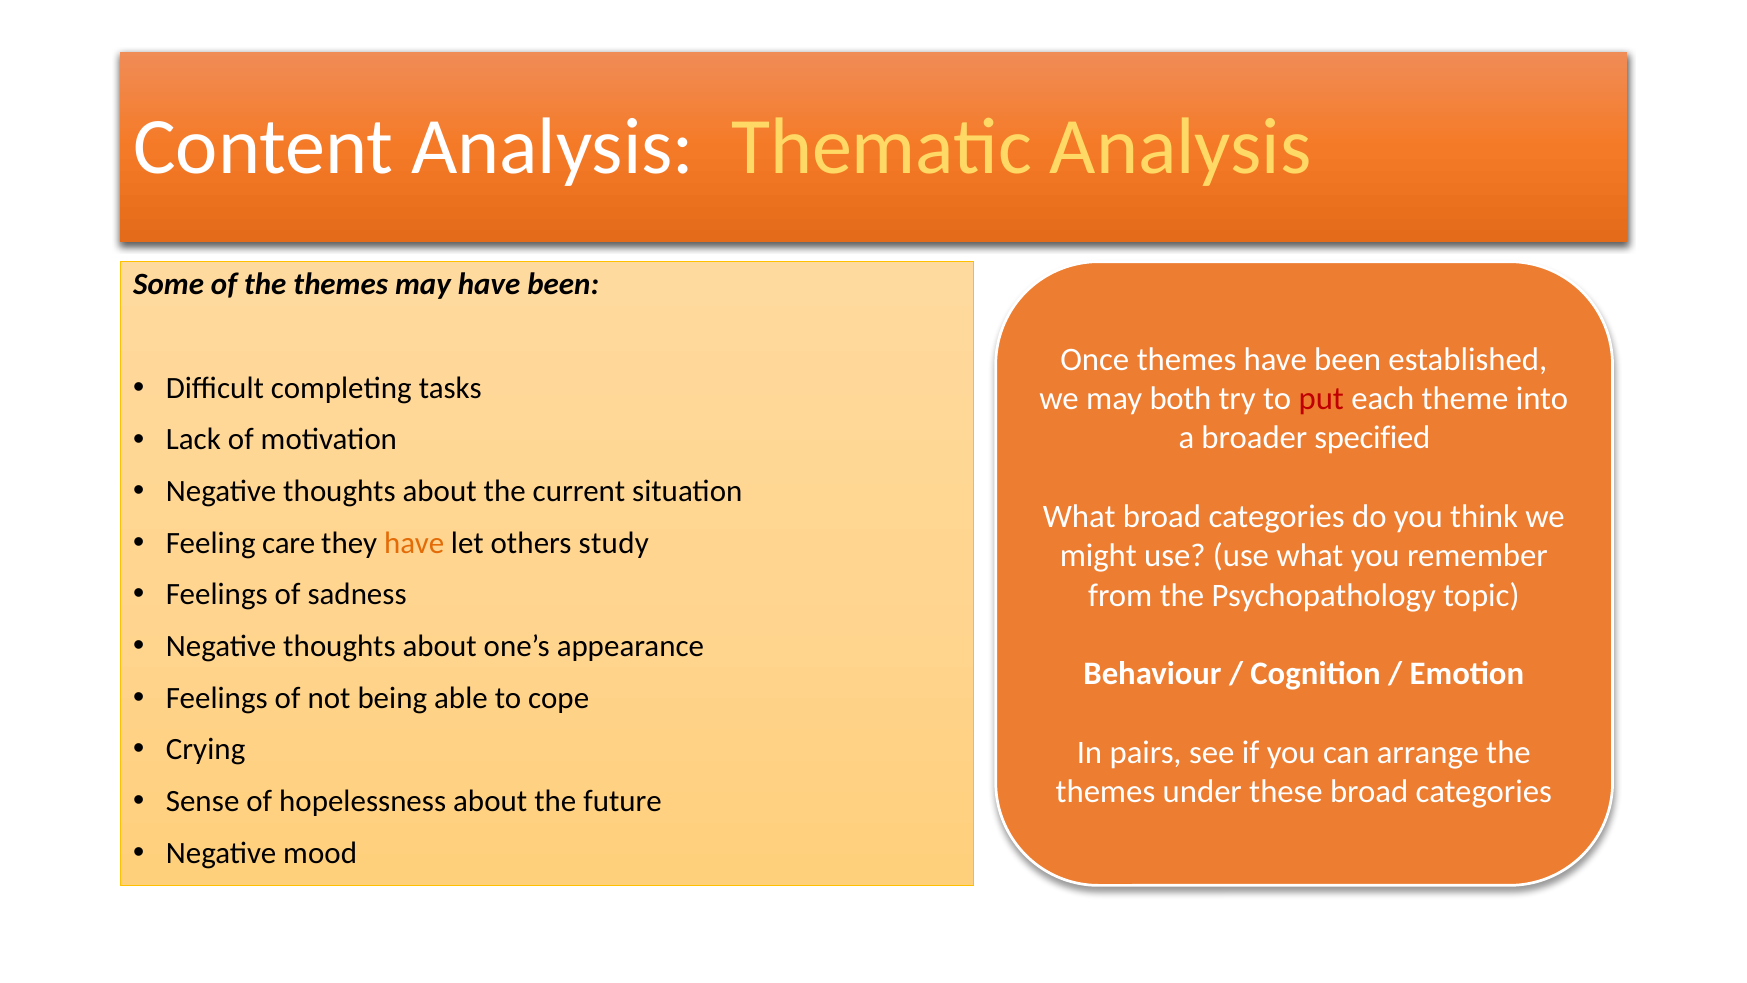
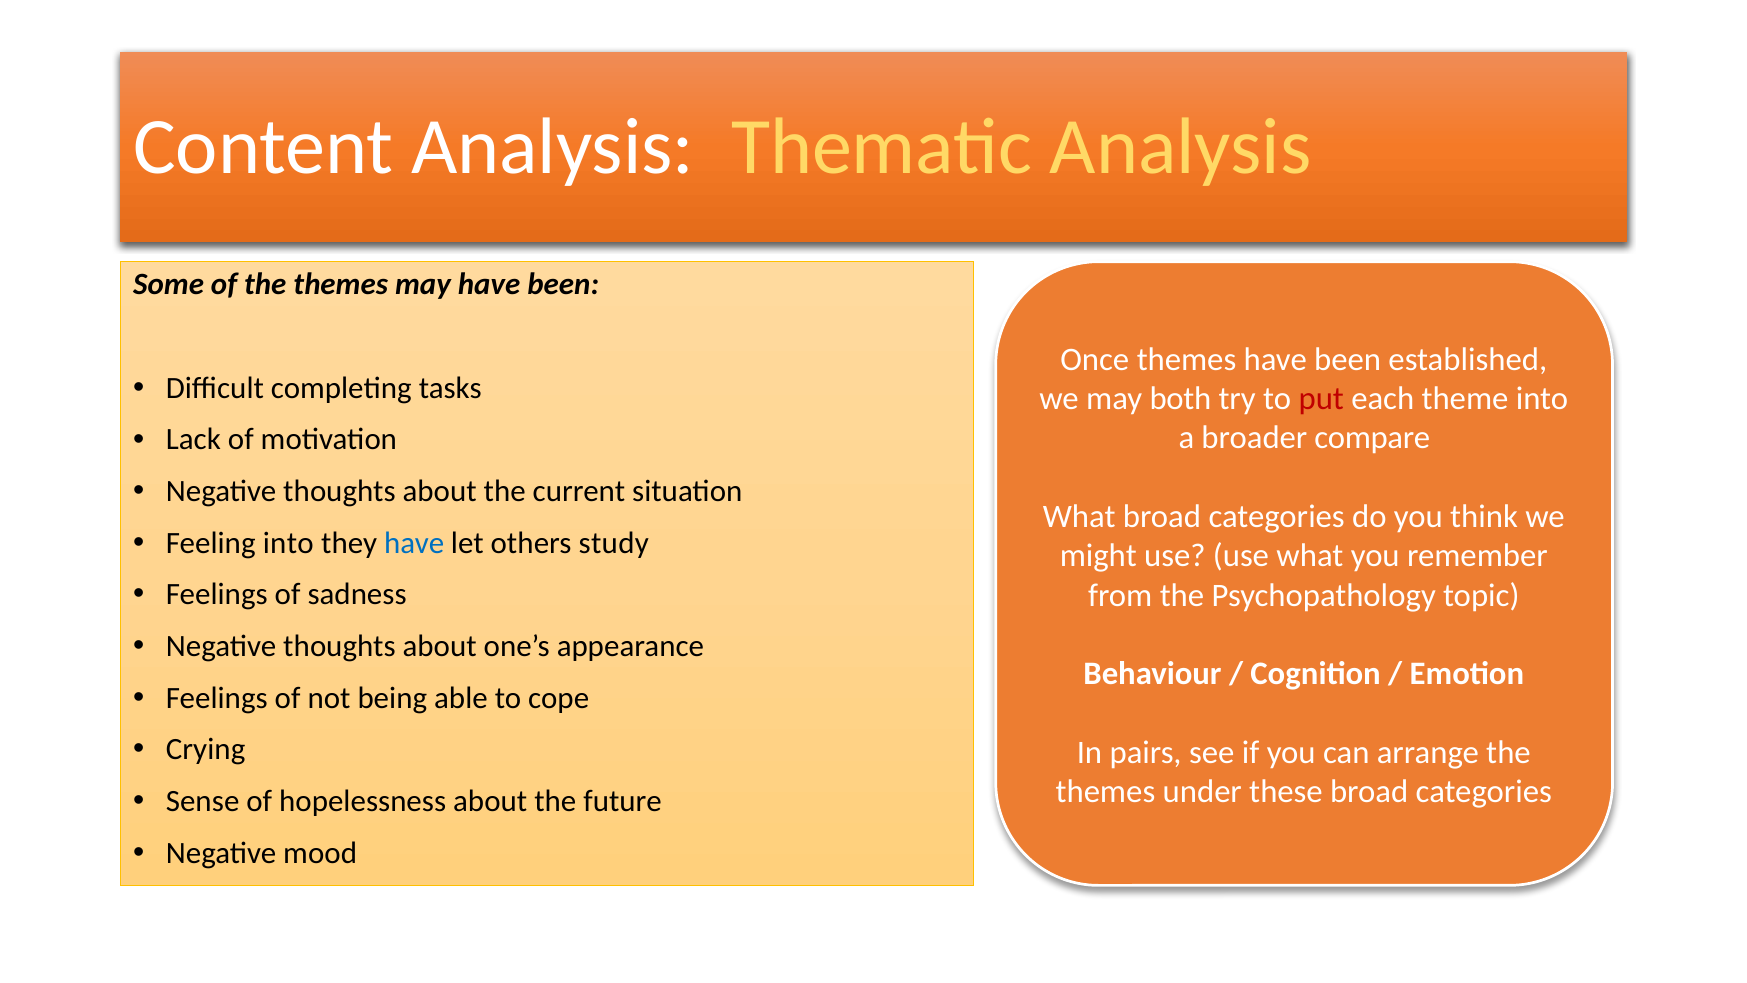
specified: specified -> compare (1372, 438)
Feeling care: care -> into (288, 543)
have colour: orange -> blue (414, 543)
